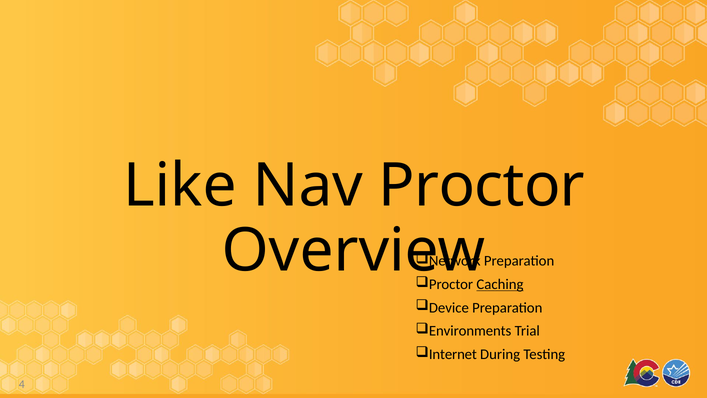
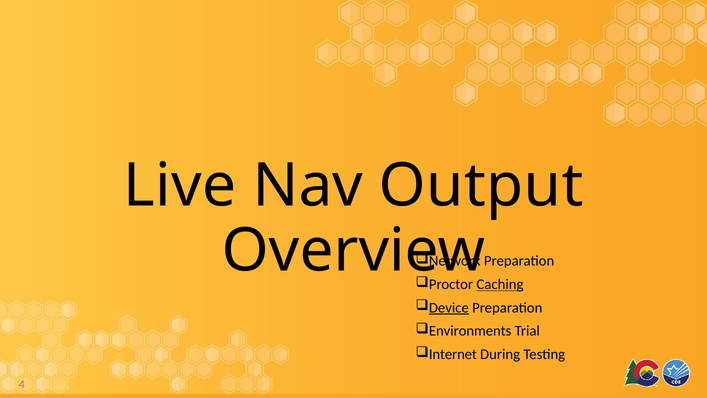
Like: Like -> Live (180, 185)
Nav Proctor: Proctor -> Output (481, 185)
Device underline: none -> present (449, 307)
